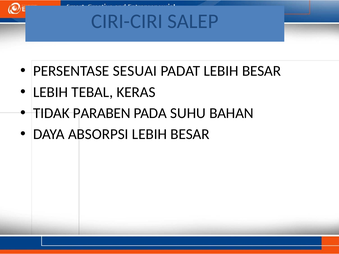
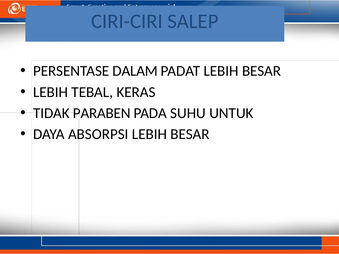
SESUAI: SESUAI -> DALAM (135, 71)
BAHAN: BAHAN -> UNTUK (231, 113)
